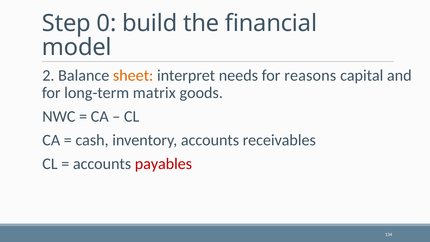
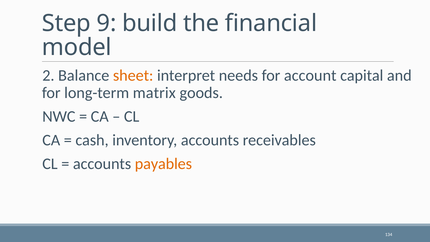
0: 0 -> 9 (106, 23)
reasons: reasons -> account (310, 75)
payables colour: red -> orange (163, 164)
